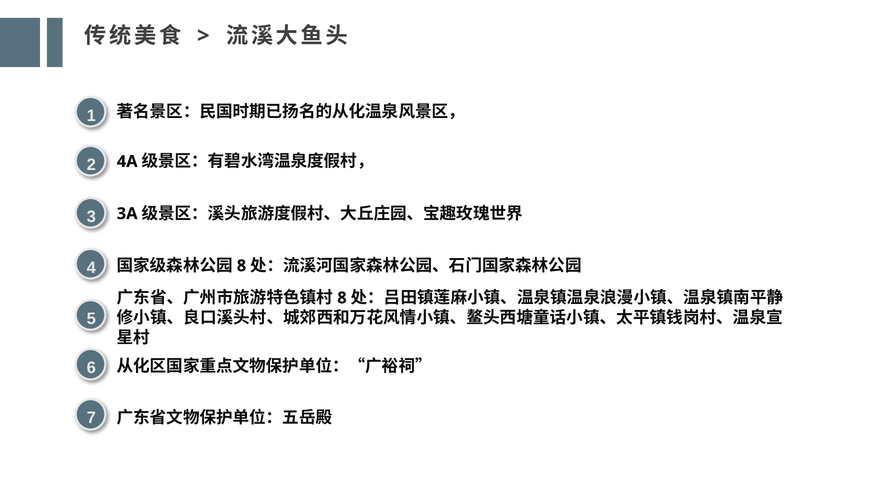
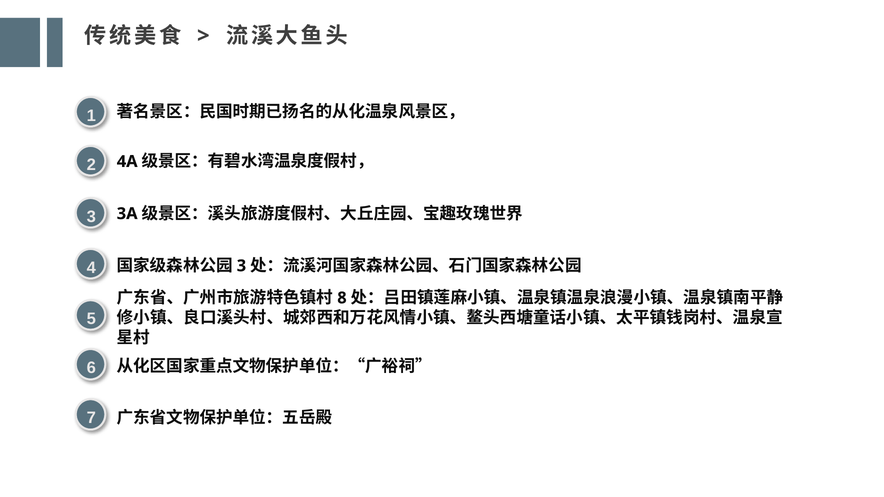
8: 8 -> 3 (241, 266)
